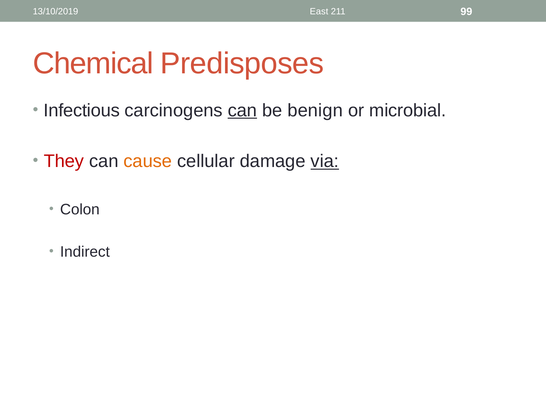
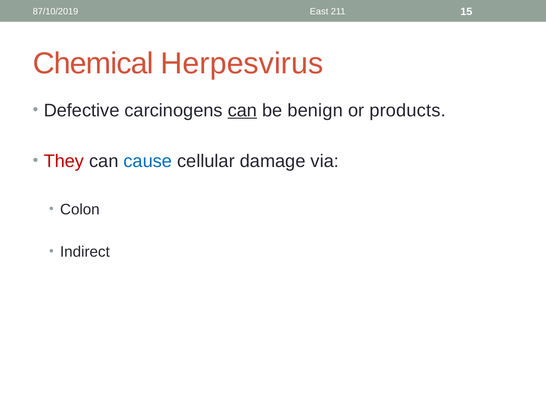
13/10/2019: 13/10/2019 -> 87/10/2019 (55, 12)
99: 99 -> 15 (466, 12)
Predisposes: Predisposes -> Herpesvirus (242, 64)
Infectious: Infectious -> Defective (82, 110)
microbial: microbial -> products (408, 110)
cause colour: orange -> blue (148, 161)
via underline: present -> none (325, 161)
